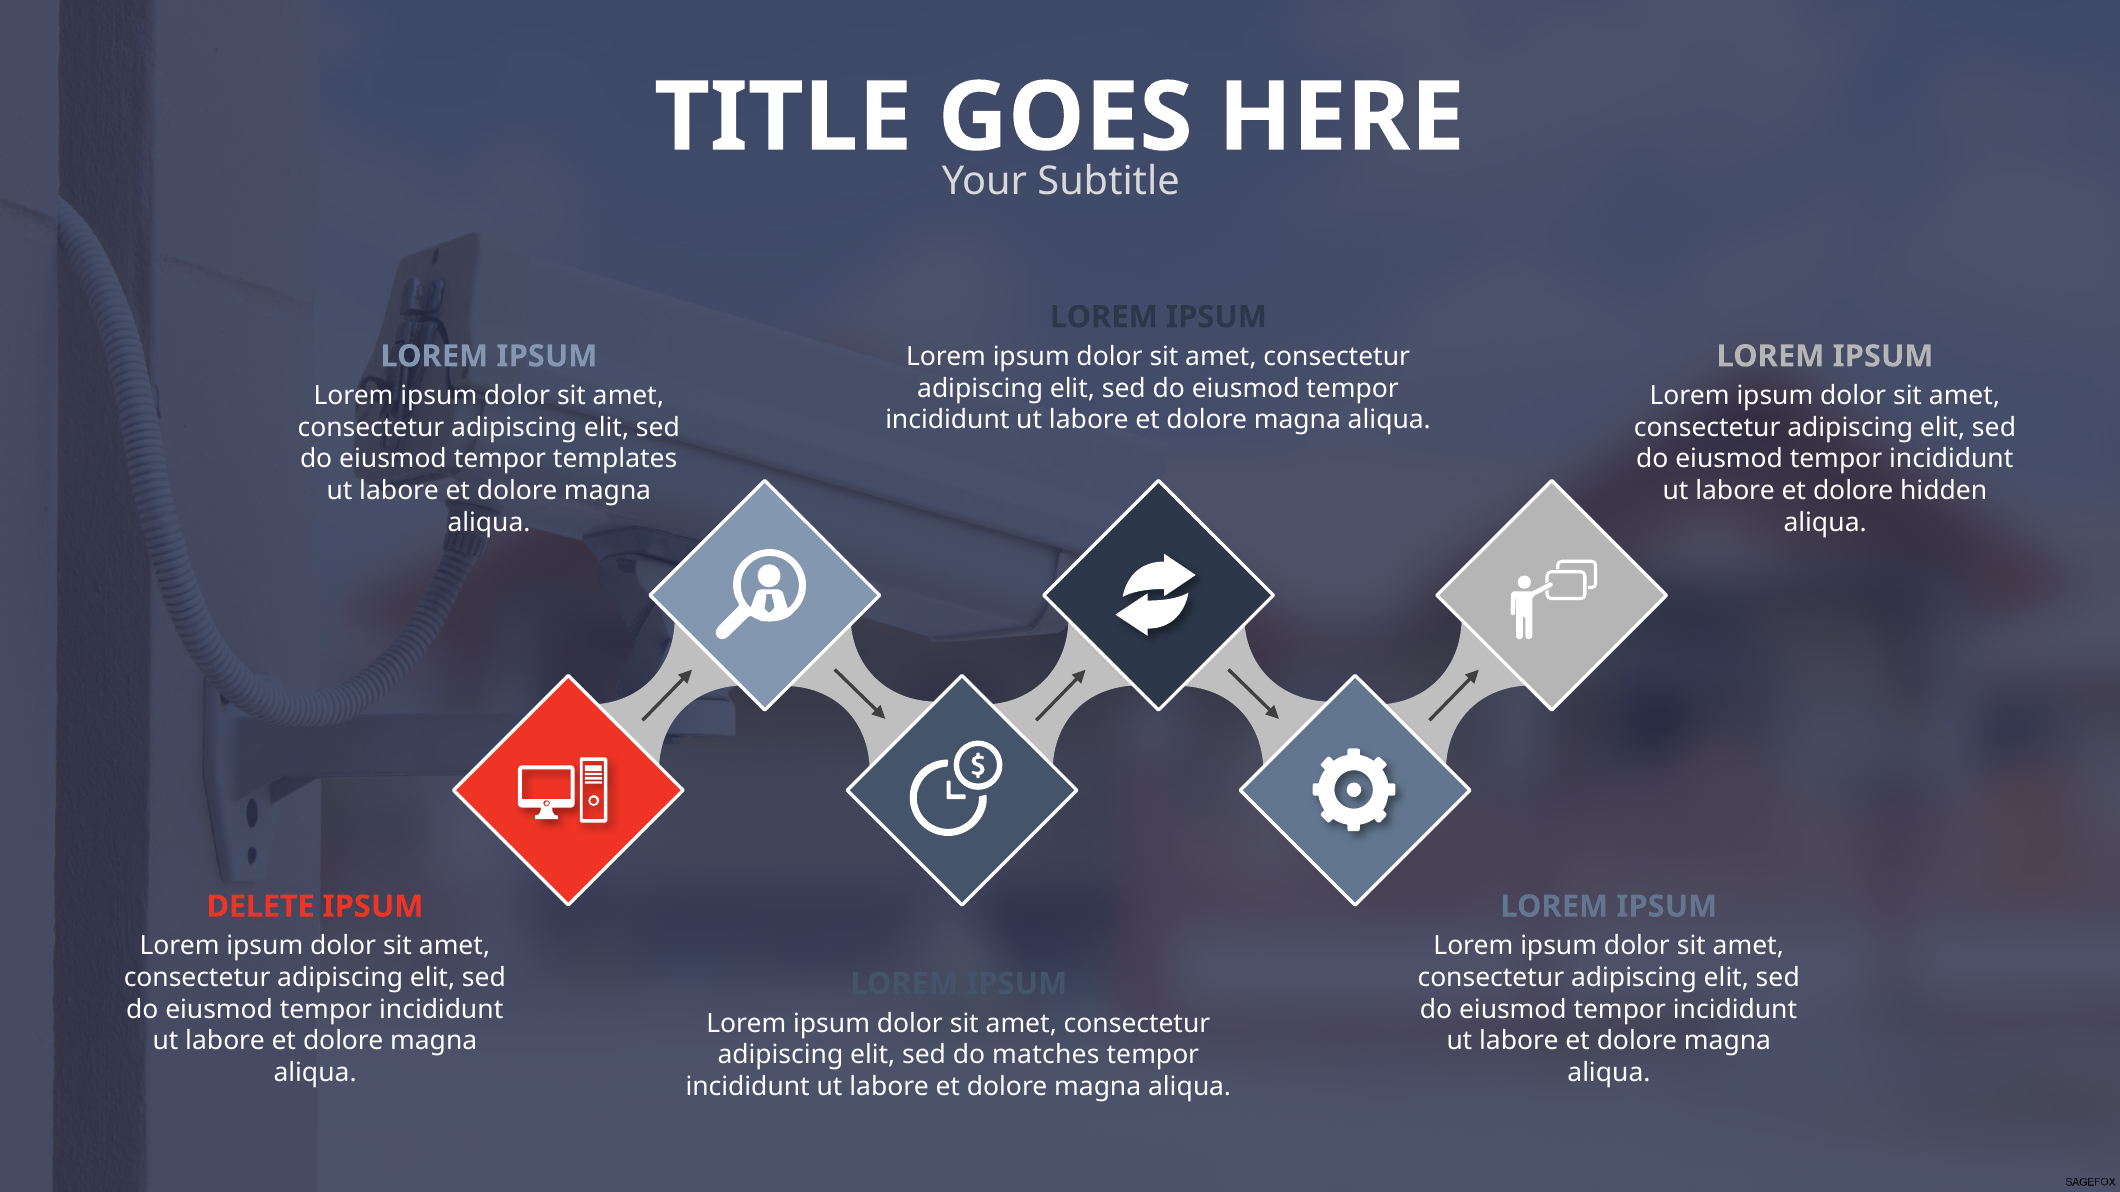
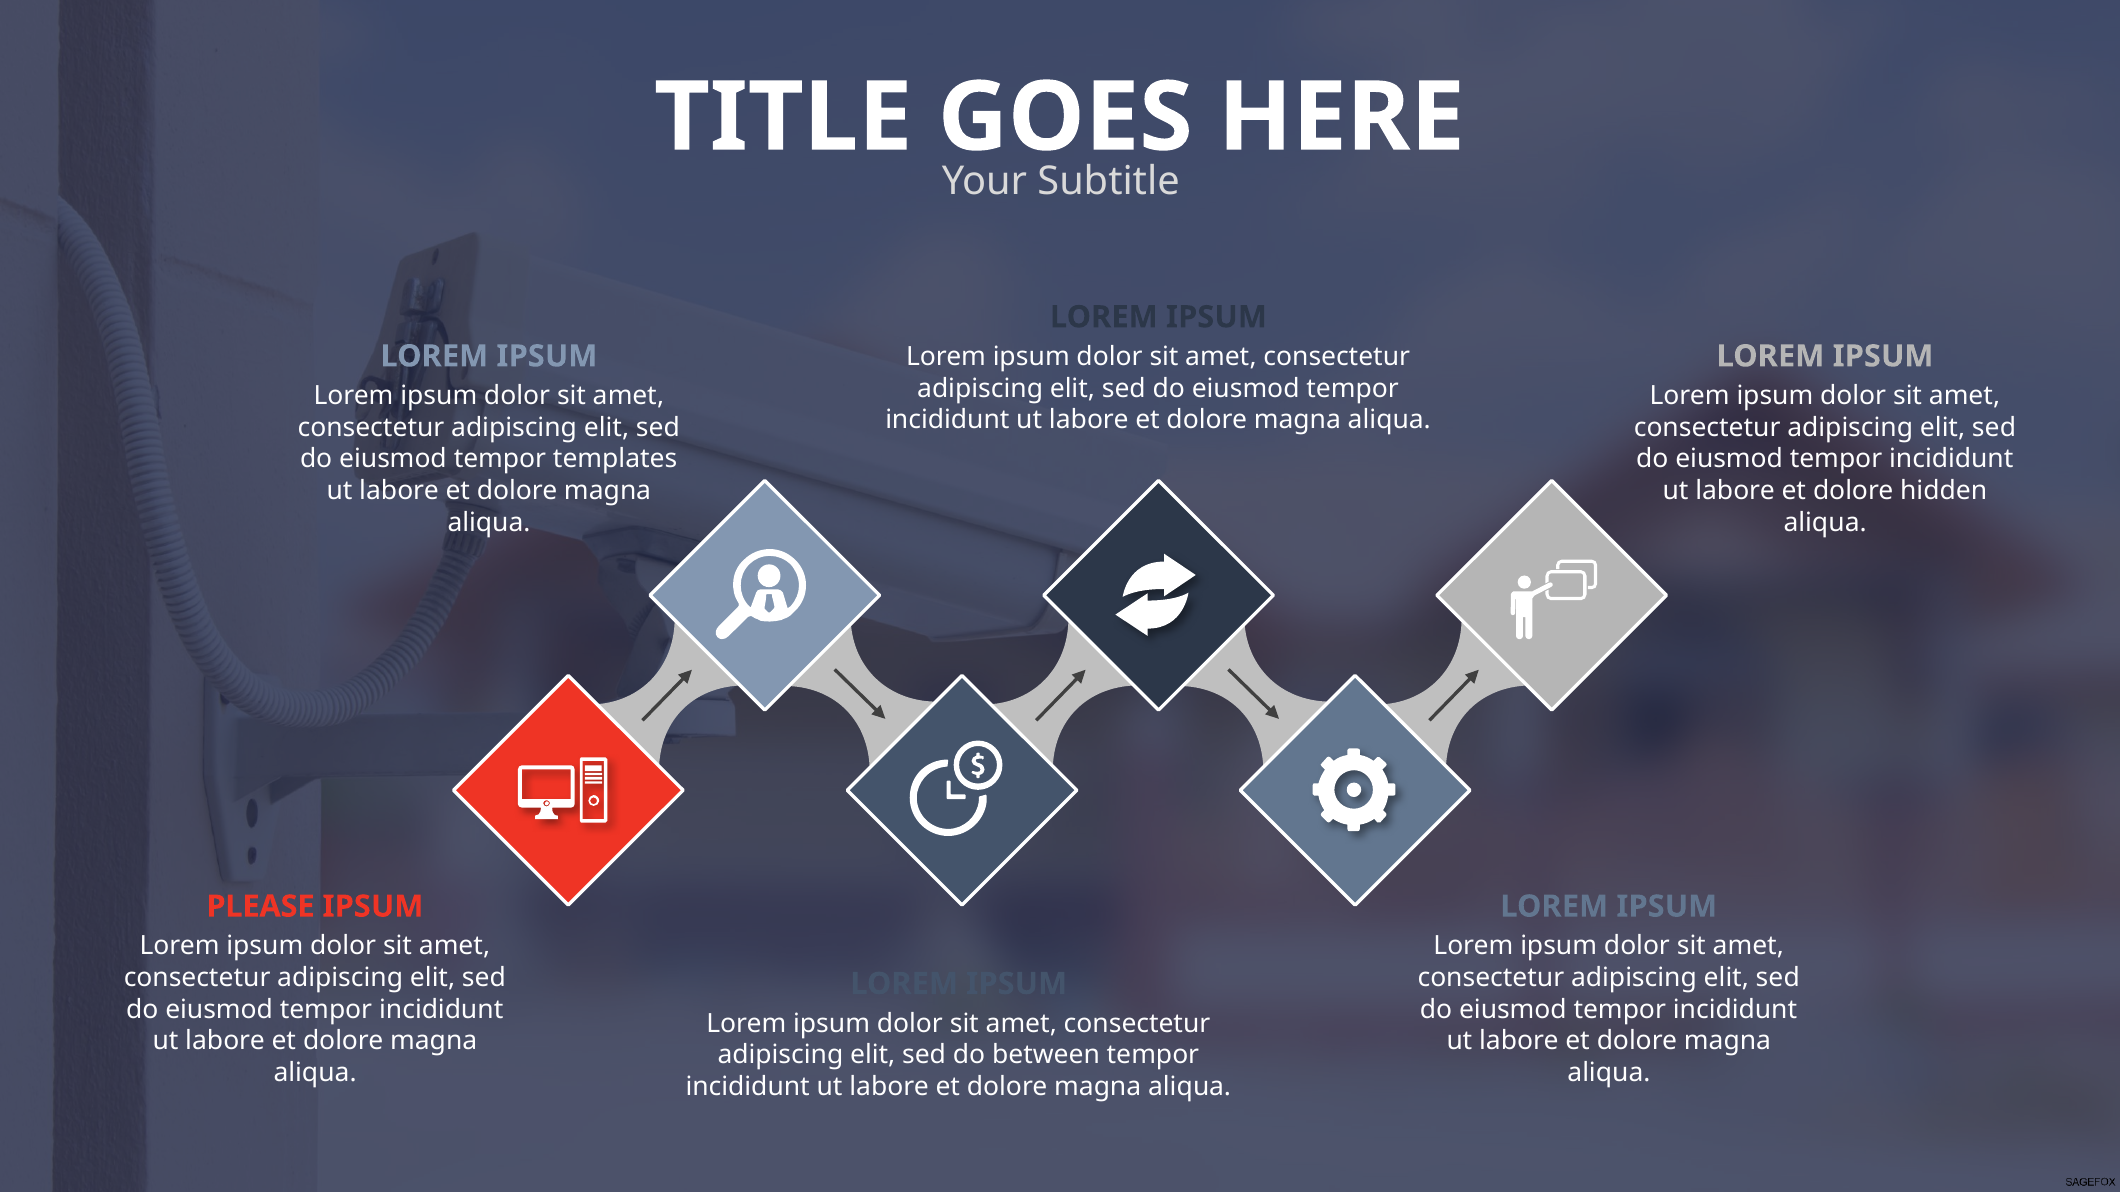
DELETE: DELETE -> PLEASE (261, 907)
matches: matches -> between (1046, 1055)
